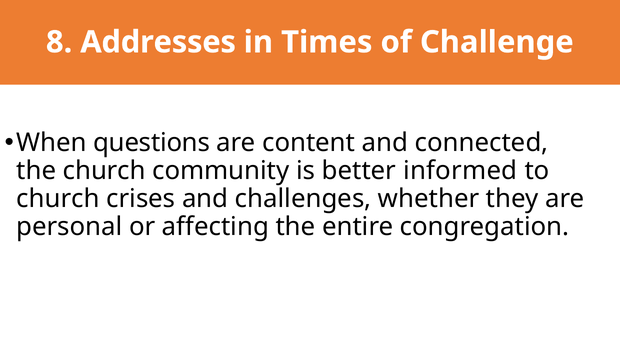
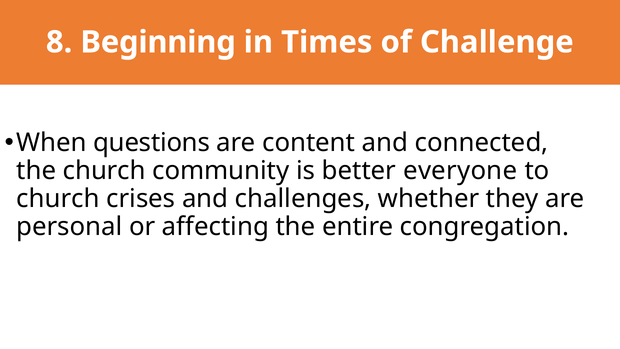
Addresses: Addresses -> Beginning (158, 42)
informed: informed -> everyone (460, 171)
